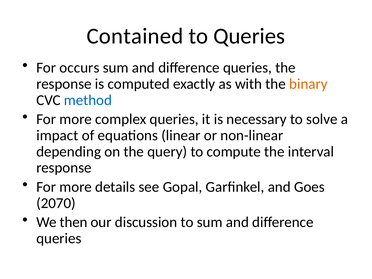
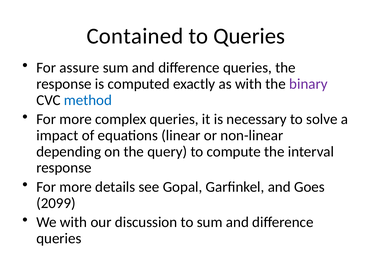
occurs: occurs -> assure (79, 68)
binary colour: orange -> purple (308, 84)
2070: 2070 -> 2099 (56, 203)
We then: then -> with (74, 222)
